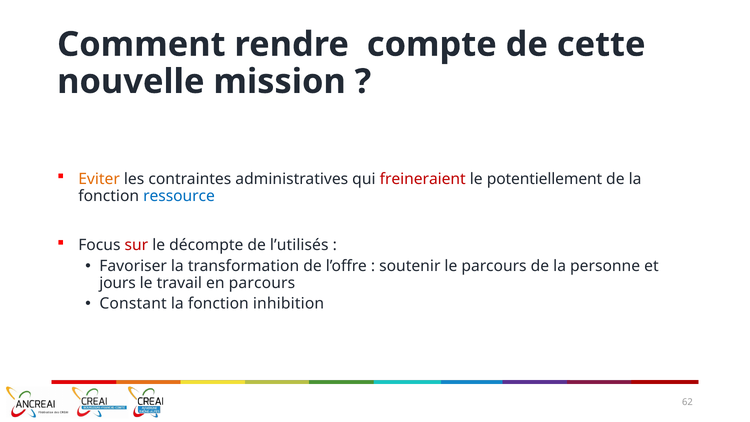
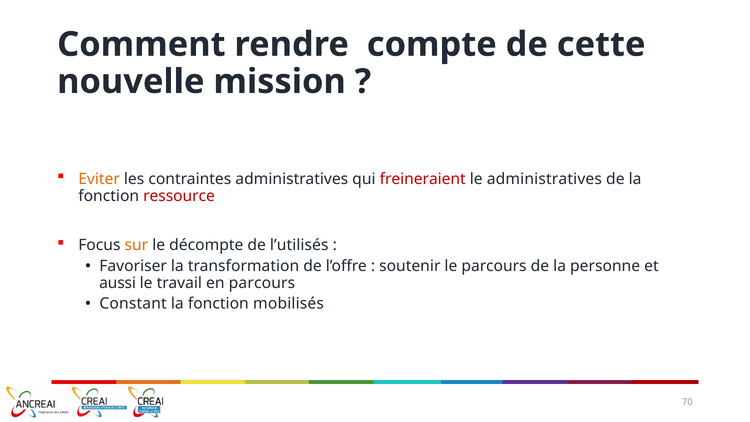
le potentiellement: potentiellement -> administratives (544, 179)
ressource colour: blue -> red (179, 196)
sur colour: red -> orange (136, 245)
jours: jours -> aussi (118, 283)
inhibition: inhibition -> mobilisés (289, 304)
62: 62 -> 70 (687, 402)
